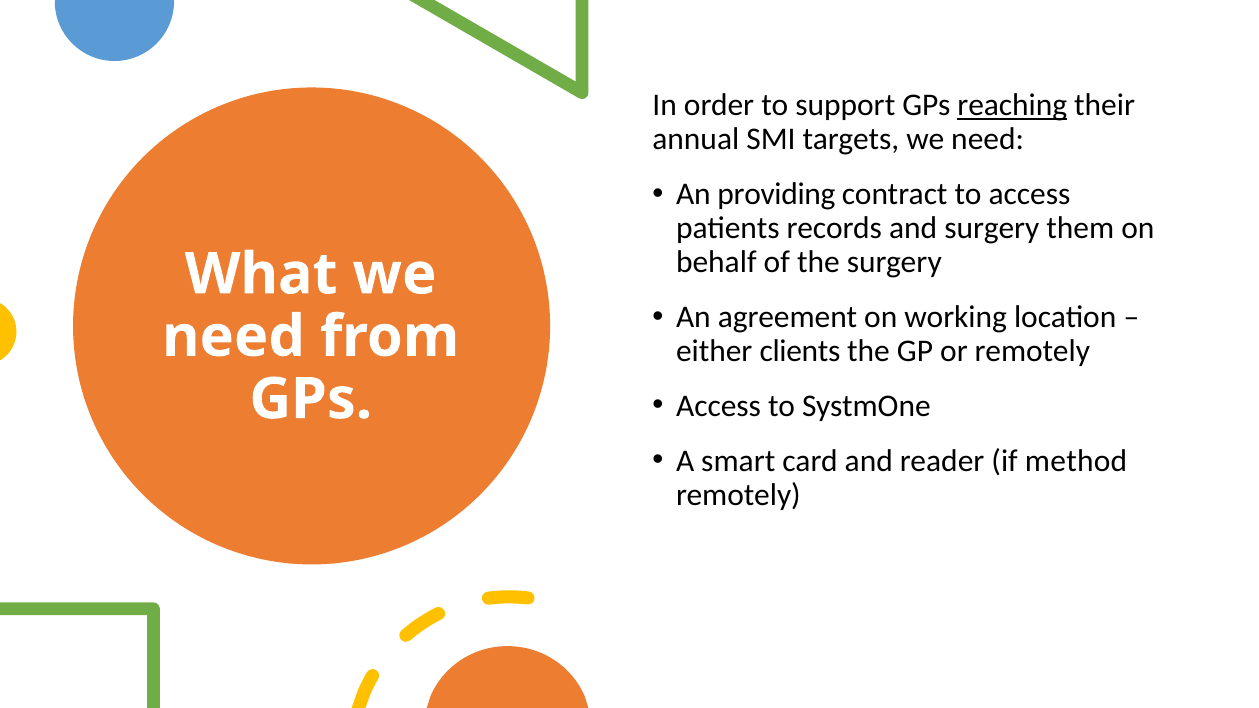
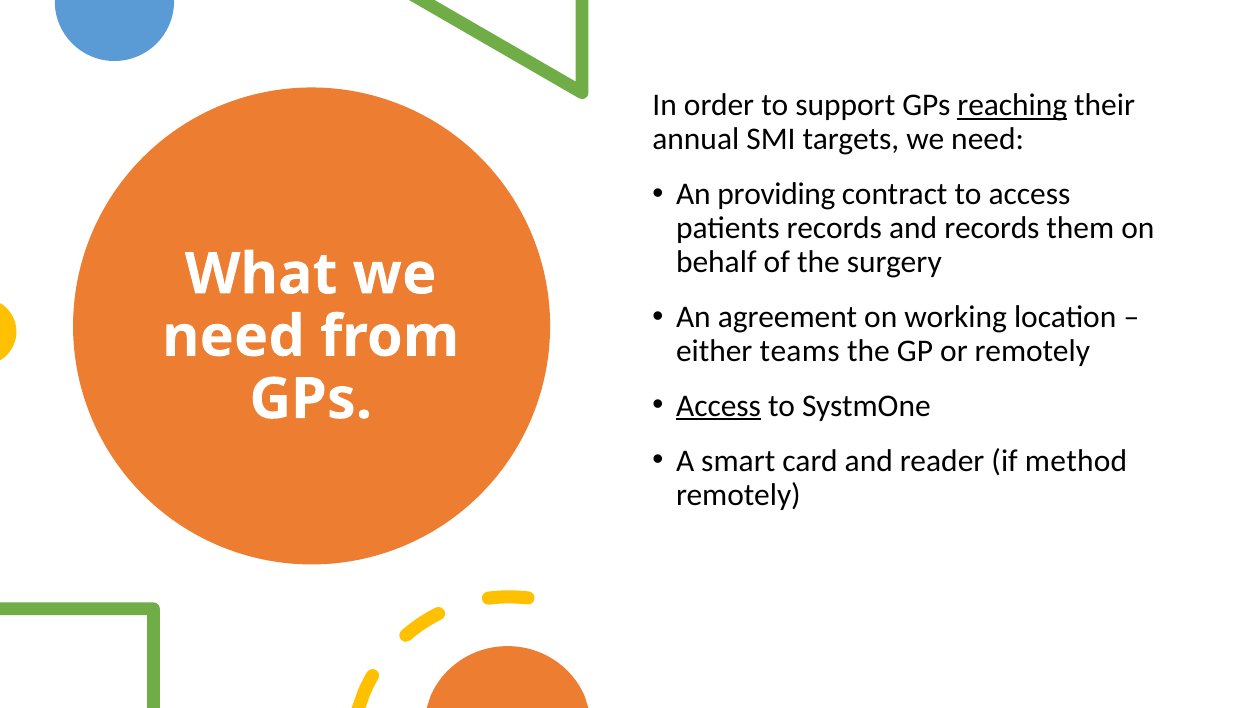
and surgery: surgery -> records (992, 228)
clients: clients -> teams (800, 351)
Access underline: none -> present (719, 406)
